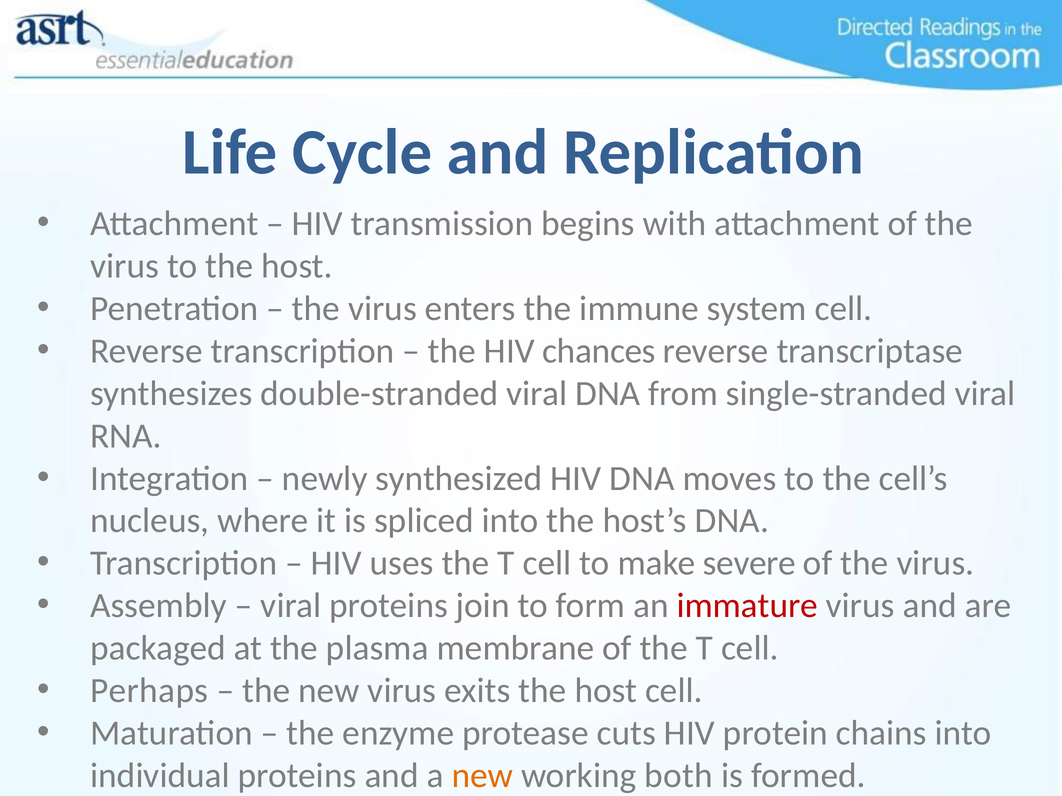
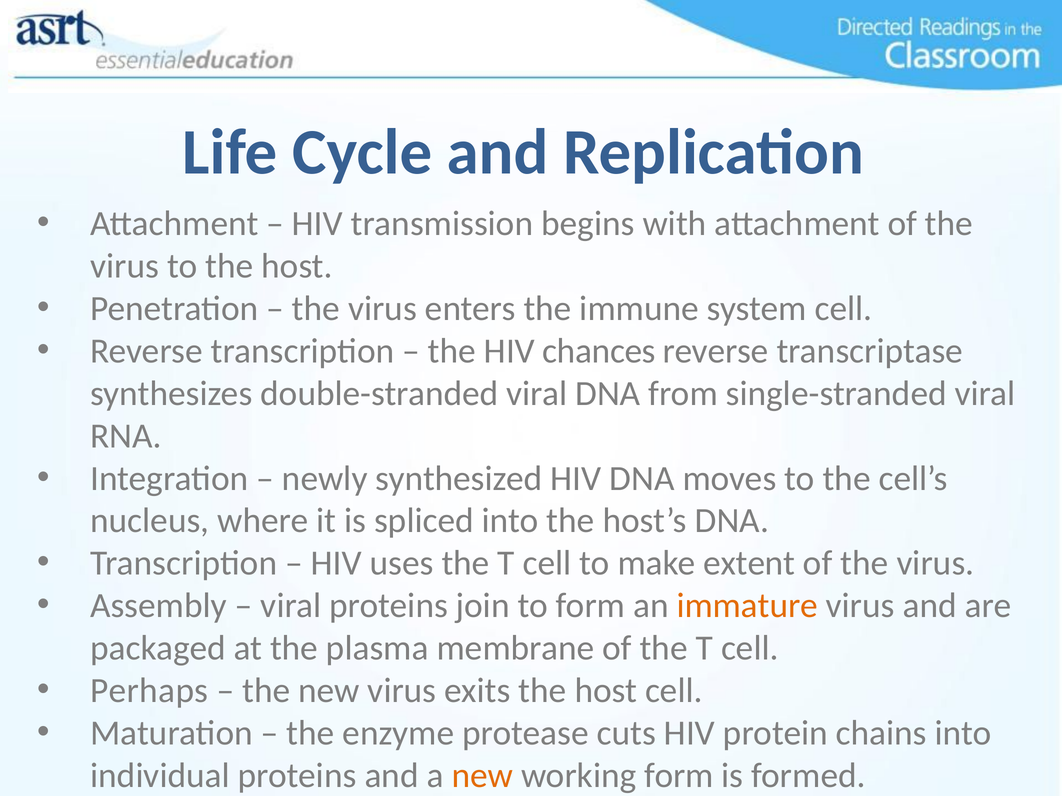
severe: severe -> extent (749, 564)
immature colour: red -> orange (747, 606)
working both: both -> form (679, 776)
